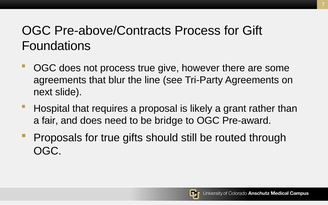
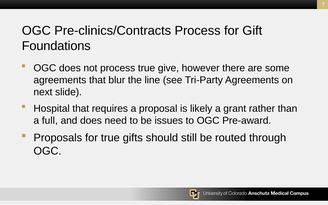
Pre-above/Contracts: Pre-above/Contracts -> Pre-clinics/Contracts (113, 31)
fair: fair -> full (50, 121)
bridge: bridge -> issues (169, 121)
